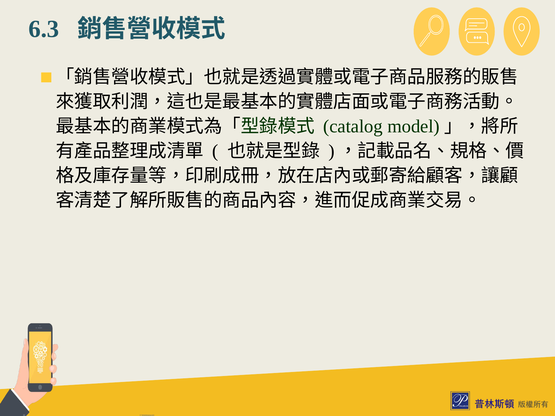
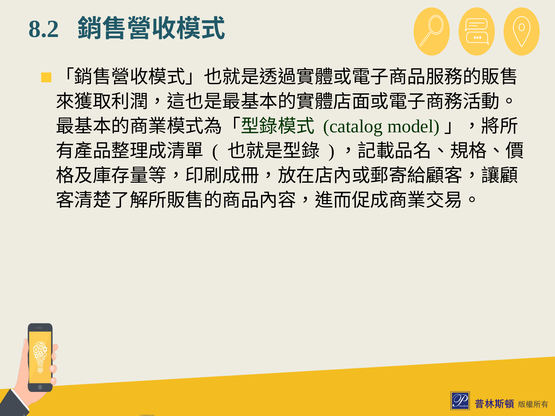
6.3: 6.3 -> 8.2 (44, 29)
